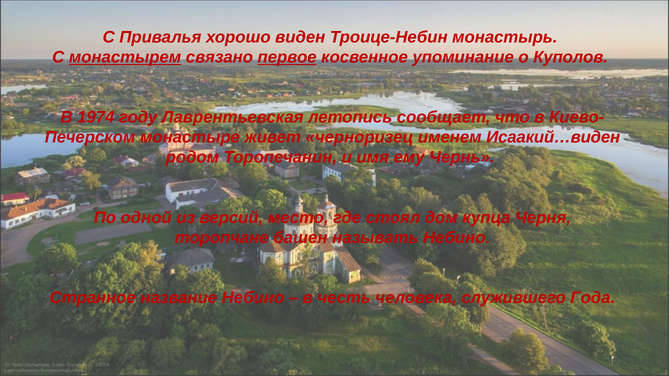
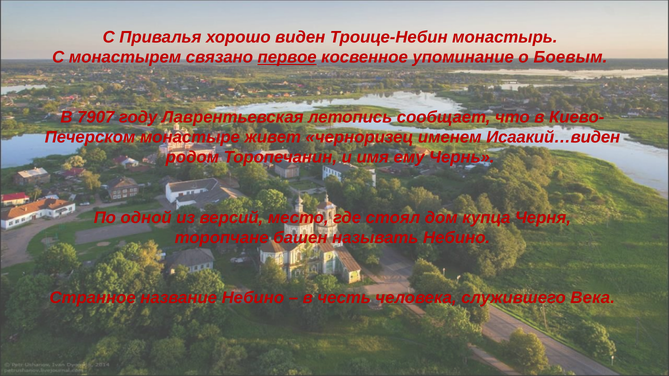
монастырем underline: present -> none (125, 57)
Куполов: Куполов -> Боевым (570, 57)
1974: 1974 -> 7907 (96, 117)
Года: Года -> Века (593, 298)
